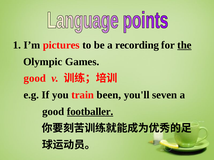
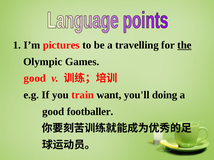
recording: recording -> travelling (137, 45)
been: been -> want (109, 95)
seven: seven -> doing (165, 95)
footballer underline: present -> none (90, 112)
